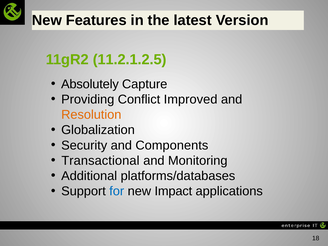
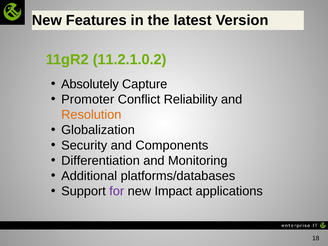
11.2.1.2.5: 11.2.1.2.5 -> 11.2.1.0.2 (130, 59)
Providing: Providing -> Promoter (88, 99)
Improved: Improved -> Reliability (191, 99)
Transactional: Transactional -> Differentiation (101, 161)
for colour: blue -> purple (117, 191)
